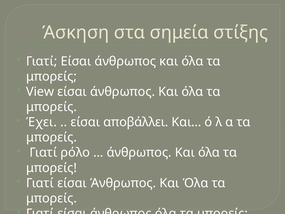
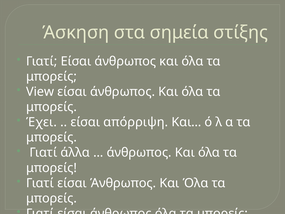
αποβάλλει: αποβάλλει -> απόρριψη (136, 122)
ρόλο: ρόλο -> άλλα (75, 152)
